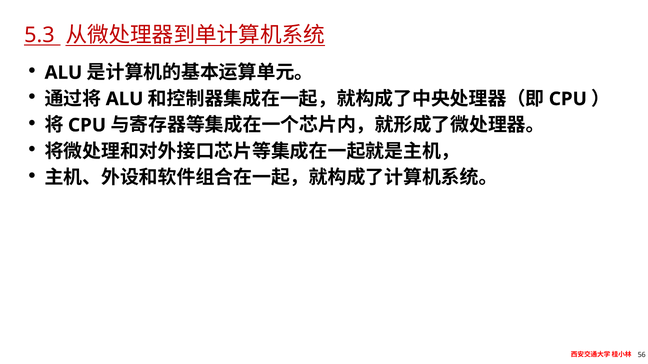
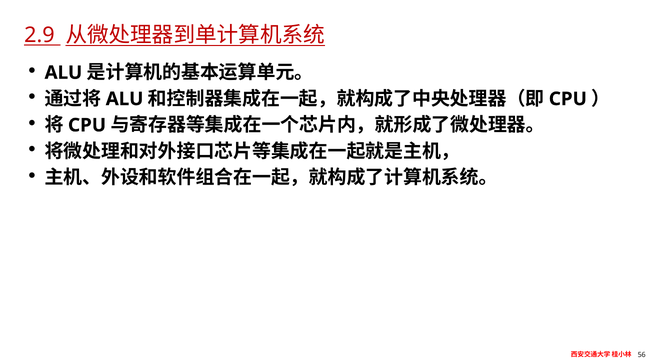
5.3: 5.3 -> 2.9 (39, 35)
